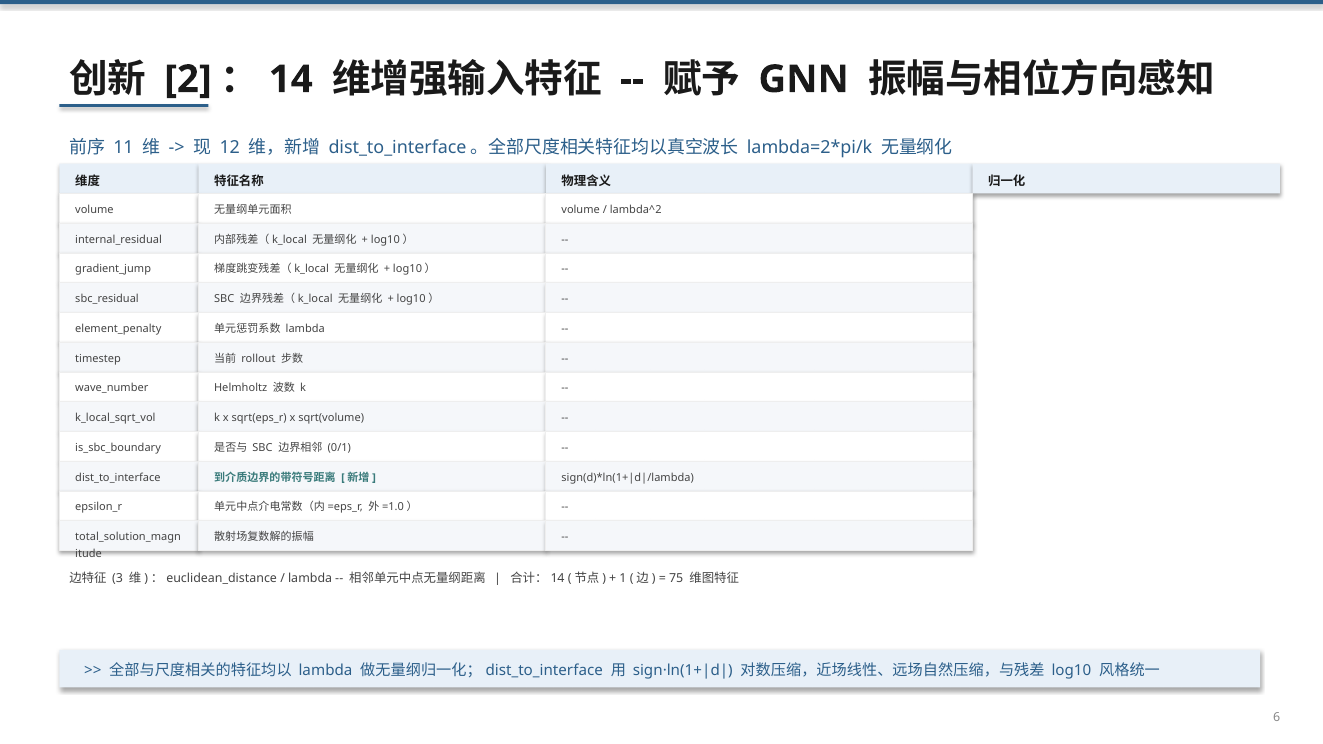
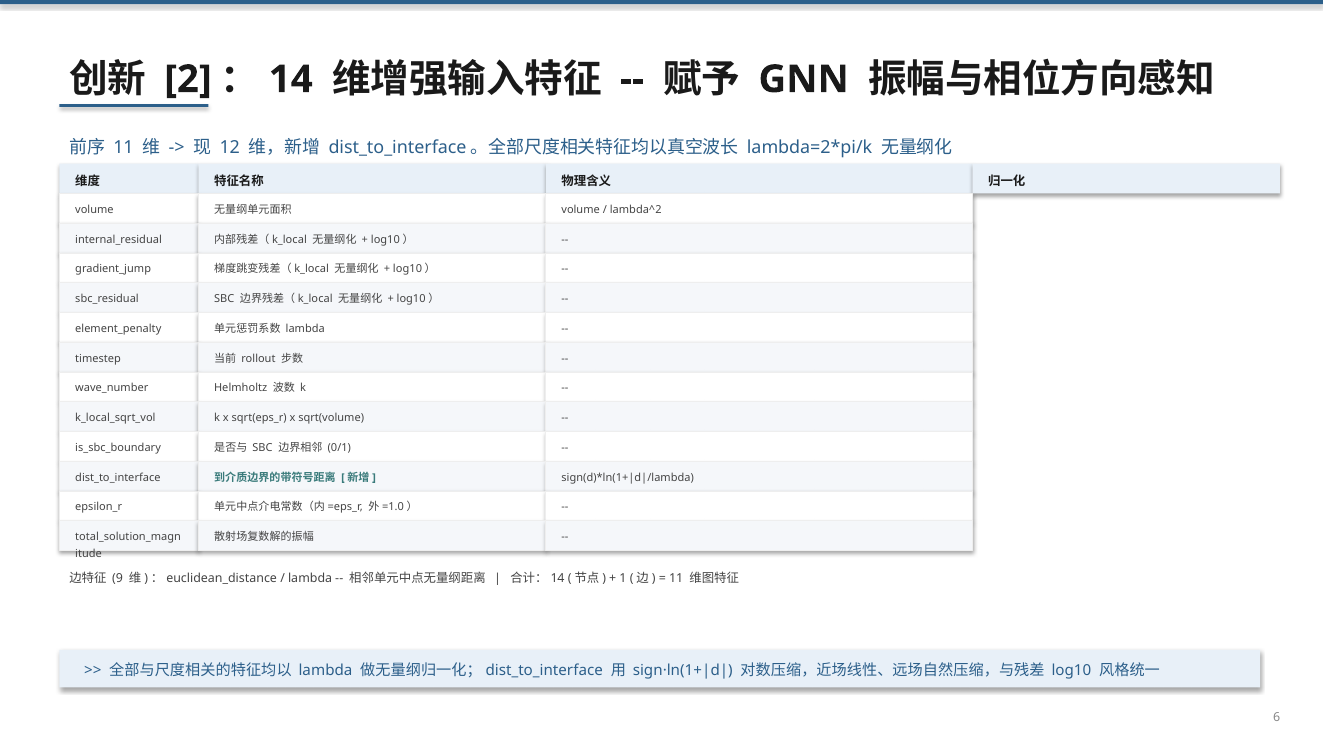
3: 3 -> 9 (117, 578)
75: 75 -> 11 (676, 578)
